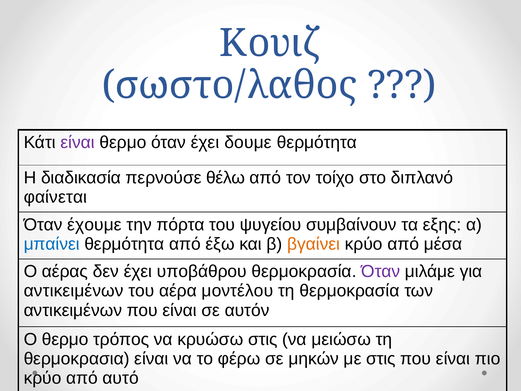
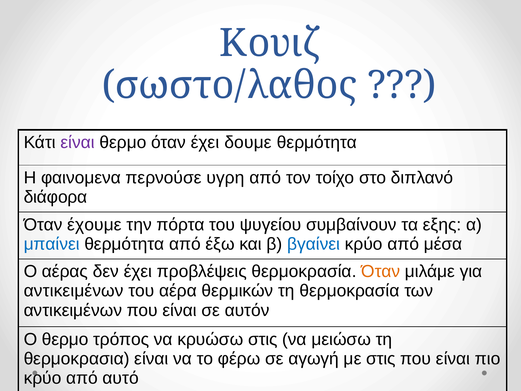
διαδικασία: διαδικασία -> φαινομενα (81, 178)
θέλω: θέλω -> υγρη (225, 178)
φαίνεται: φαίνεται -> διάφορα (56, 197)
βγαίνει colour: orange -> blue (314, 244)
υποβάθρου: υποβάθρου -> προβλέψεις (202, 271)
Όταν colour: purple -> orange (381, 271)
μοντέλου: μοντέλου -> θερμικών (237, 291)
μηκών: μηκών -> αγωγή (314, 358)
